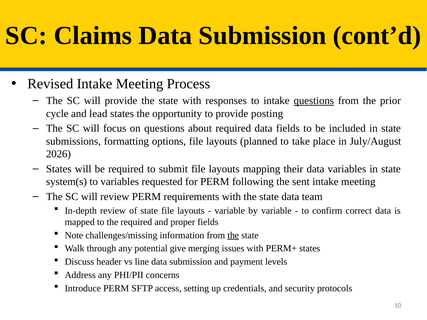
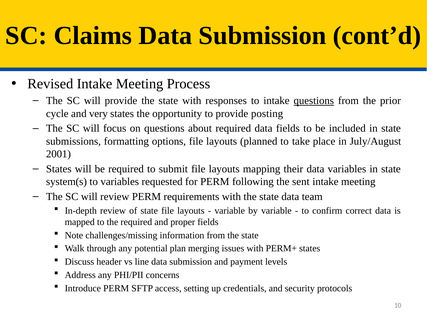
lead: lead -> very (98, 114)
2026: 2026 -> 2001 (59, 154)
the underline: present -> none (233, 235)
give: give -> plan (178, 249)
